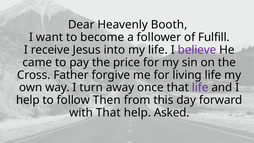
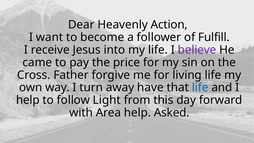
Booth: Booth -> Action (169, 25)
once: once -> have (150, 87)
life colour: purple -> blue (200, 87)
Then: Then -> Light (107, 100)
with That: That -> Area (108, 113)
